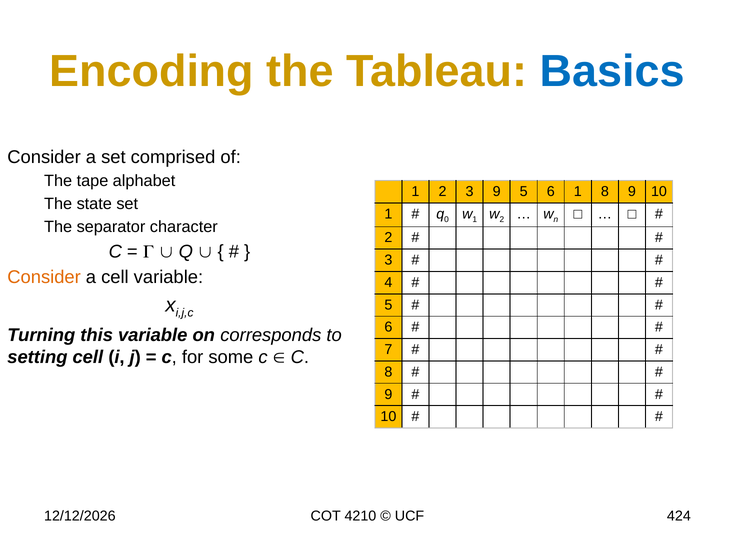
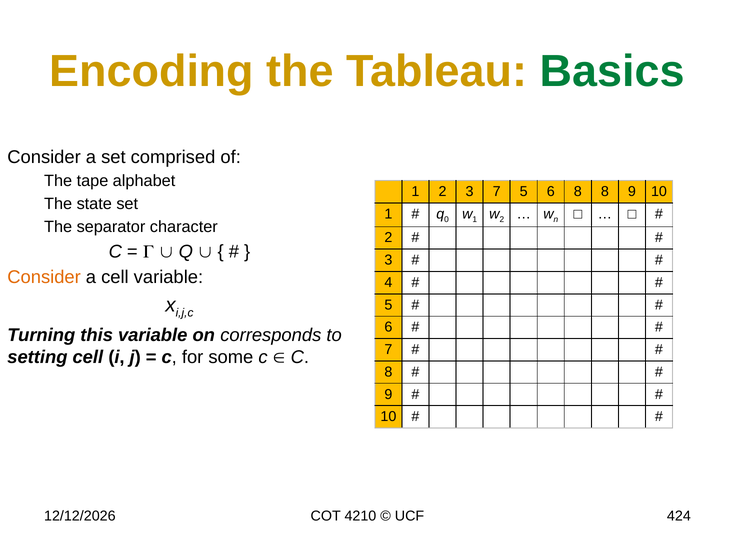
Basics colour: blue -> green (612, 71)
3 9: 9 -> 7 (497, 191)
6 1: 1 -> 8 (578, 191)
